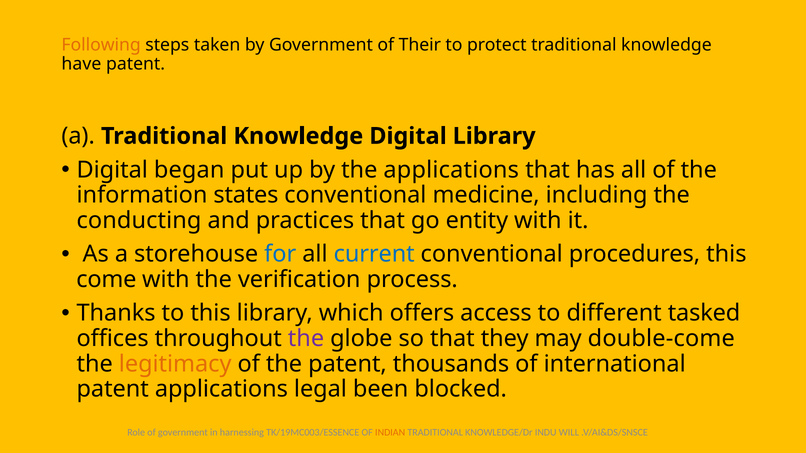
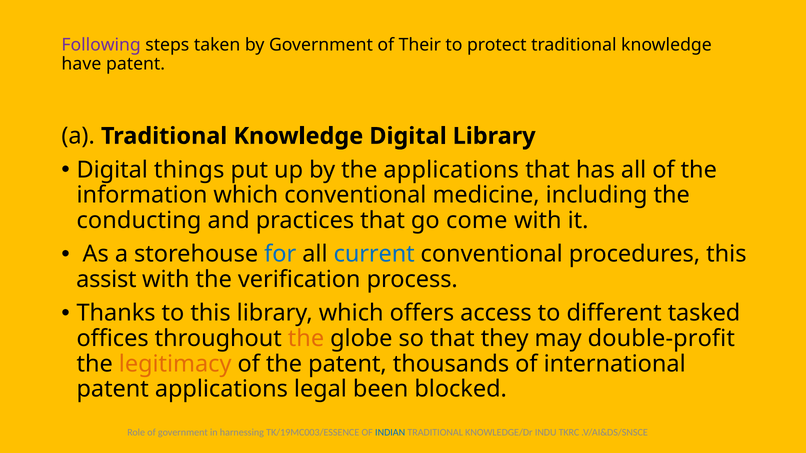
Following colour: orange -> purple (101, 45)
began: began -> things (189, 170)
information states: states -> which (246, 195)
entity: entity -> come (477, 221)
come: come -> assist (106, 280)
the colour: purple -> orange (306, 339)
double-come: double-come -> double-profit (661, 339)
INDIAN colour: orange -> blue (390, 433)
WILL: WILL -> TKRC (569, 433)
